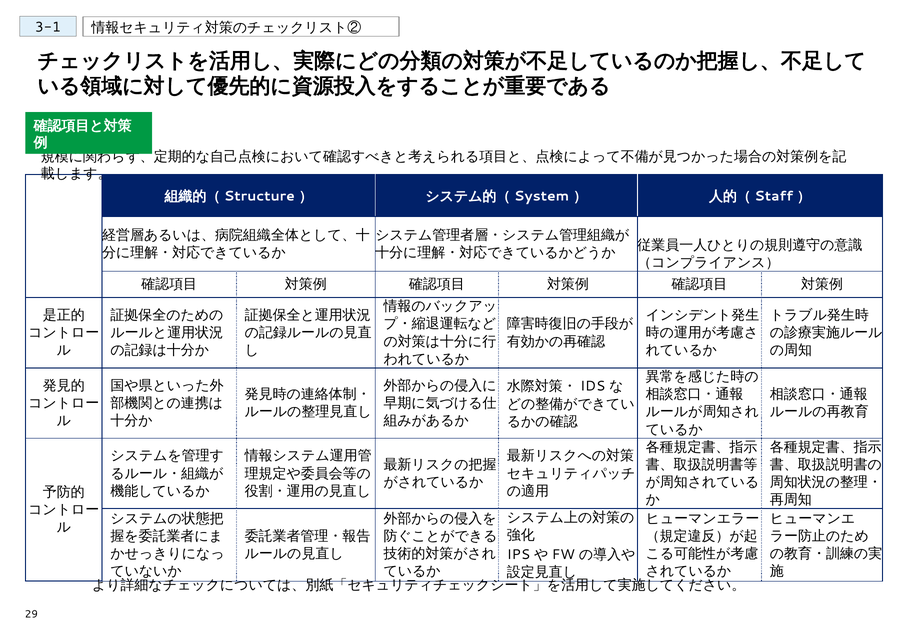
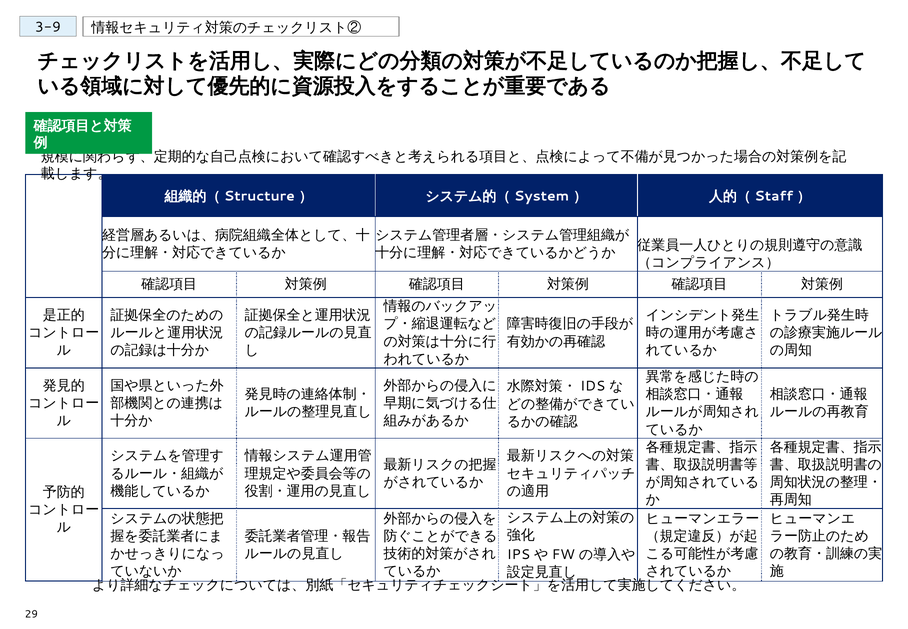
3-1: 3-1 -> 3-9 (48, 27)
